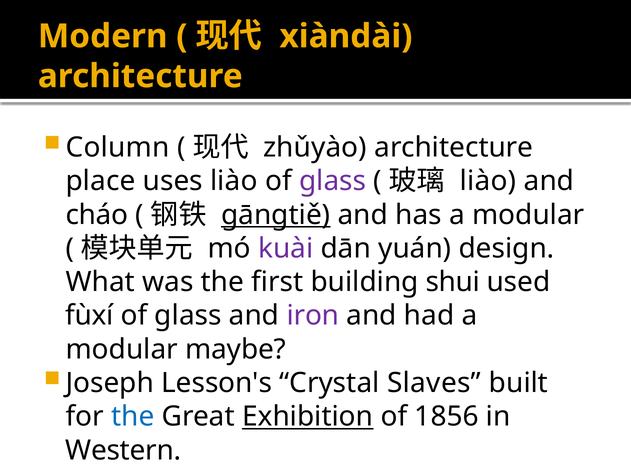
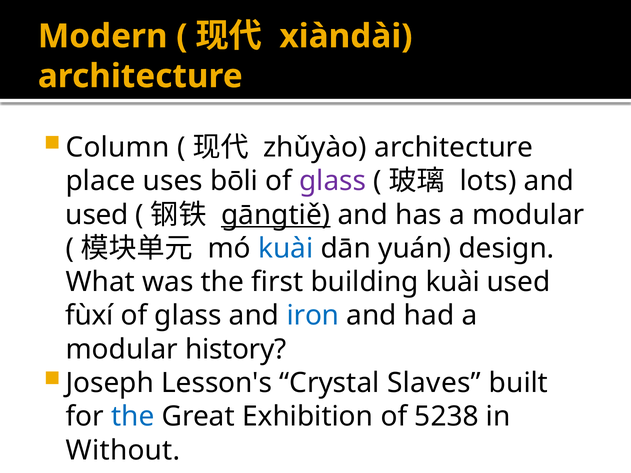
uses liào: liào -> bōli (234, 181)
liào: liào -> lots (488, 181)
cháo: cháo -> used (97, 215)
kuài colour: purple -> blue (286, 249)
building shui: shui -> kuài (453, 282)
iron colour: purple -> blue (313, 316)
maybe: maybe -> history (236, 350)
Exhibition underline: present -> none (308, 417)
1856: 1856 -> 5238 (447, 417)
Western: Western -> Without (123, 451)
